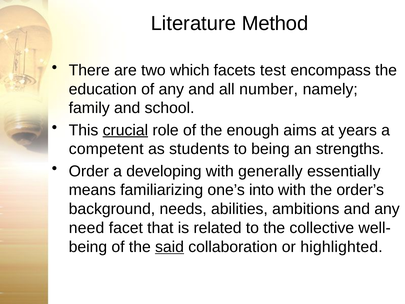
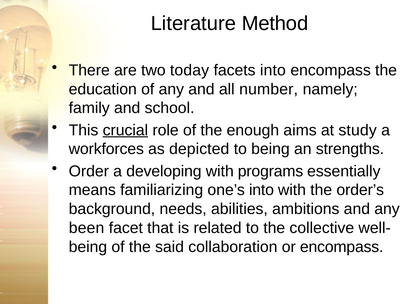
which: which -> today (190, 70)
facets test: test -> into (273, 70)
years: years -> study (358, 130)
competent: competent -> workforces (106, 149)
students: students -> depicted (199, 149)
generally: generally -> programs (271, 171)
need: need -> been (87, 228)
said underline: present -> none (170, 247)
or highlighted: highlighted -> encompass (342, 247)
